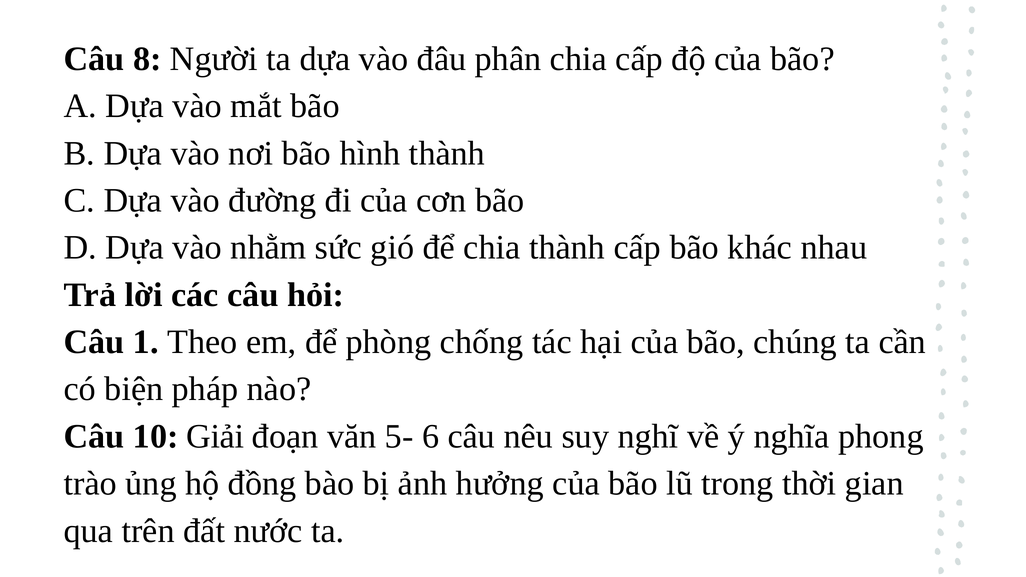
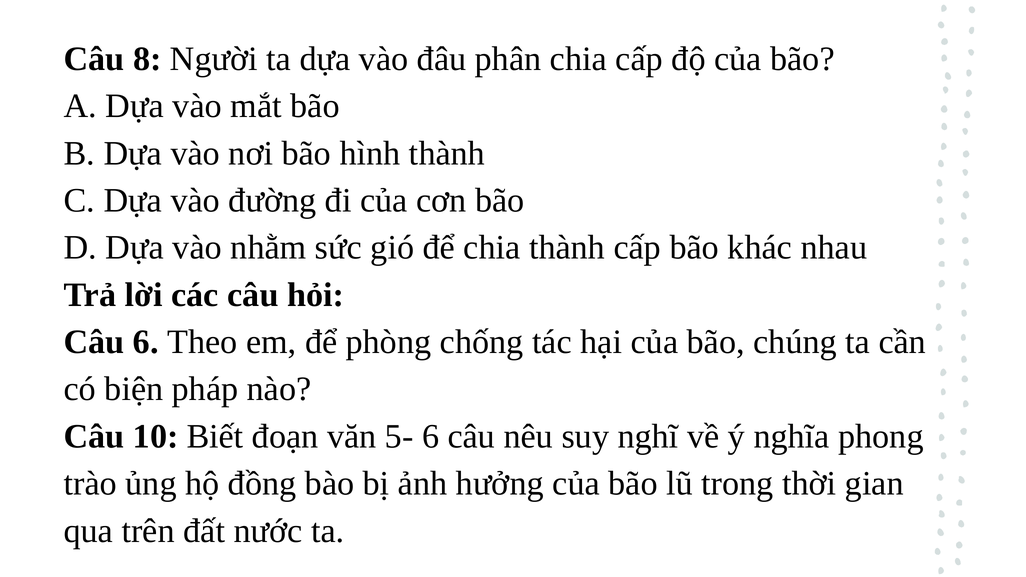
Câu 1: 1 -> 6 (146, 342)
Giải: Giải -> Biết (215, 436)
